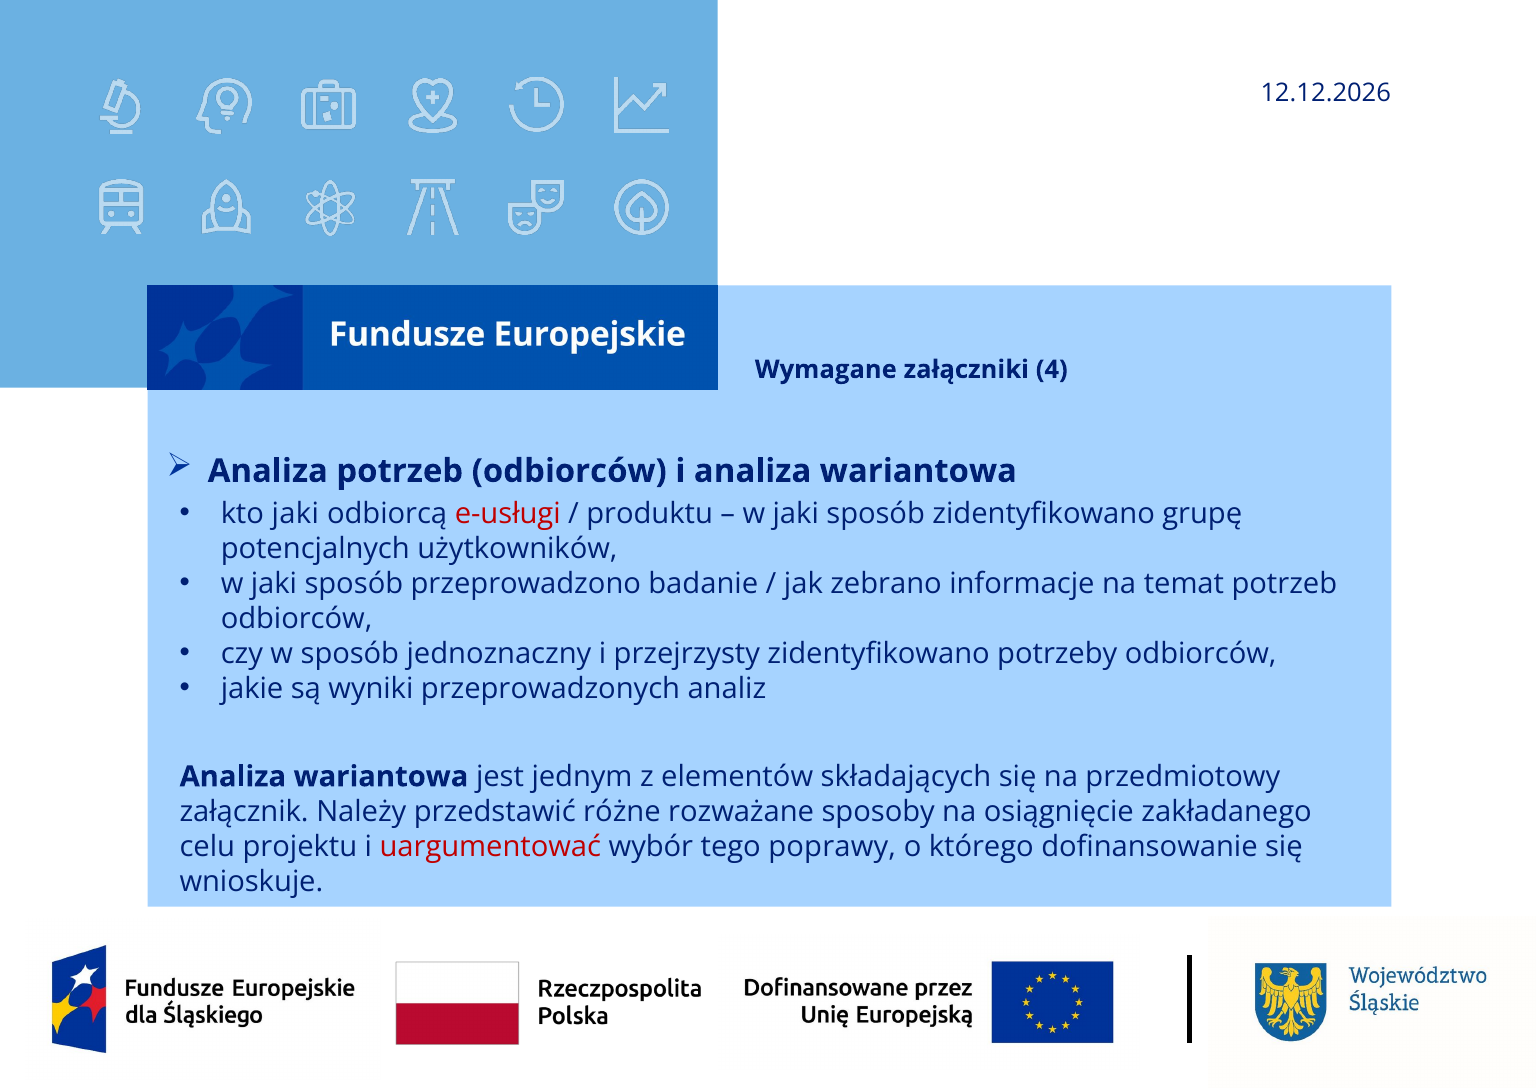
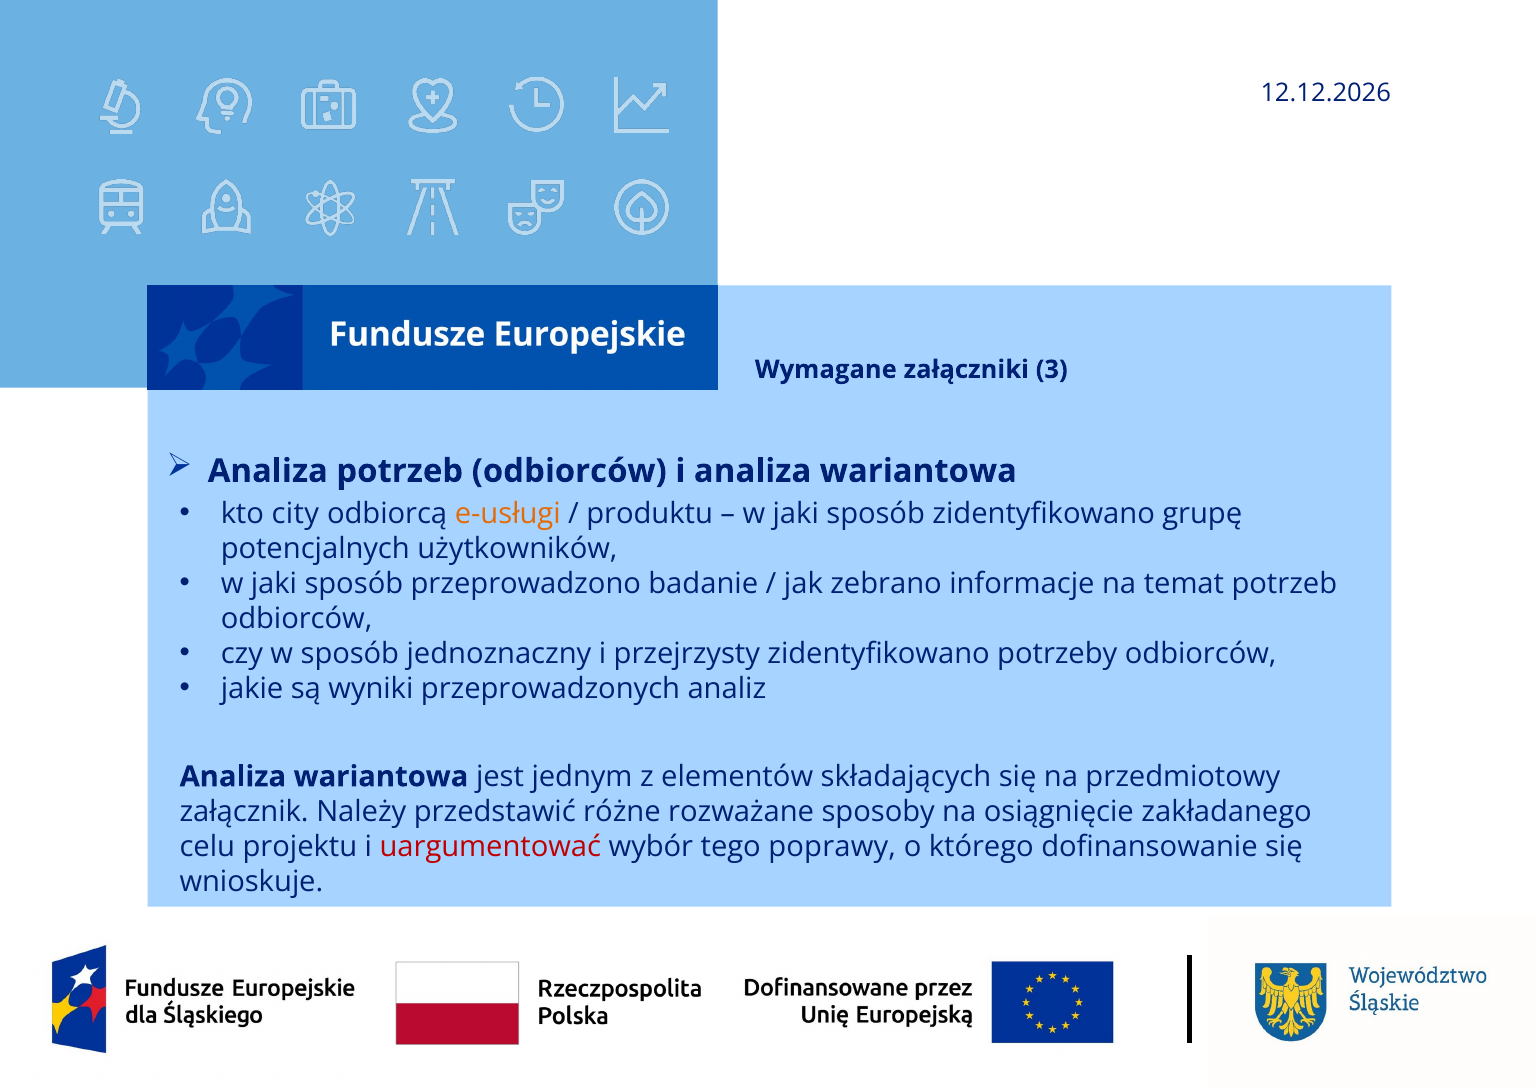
4: 4 -> 3 (1052, 370)
kto jaki: jaki -> city (295, 514)
e-usługi colour: red -> orange (508, 514)
